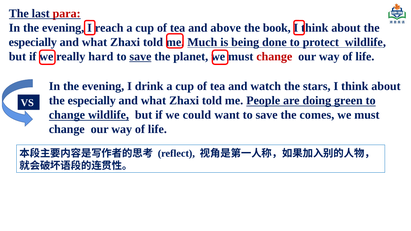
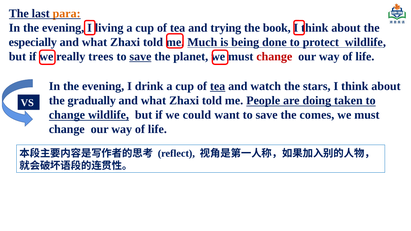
para colour: red -> orange (67, 13)
reach: reach -> living (109, 28)
above: above -> trying (226, 28)
hard: hard -> trees (101, 57)
tea underline: none -> present (218, 86)
especially: especially -> gradually (92, 101)
green: green -> taken (348, 101)
